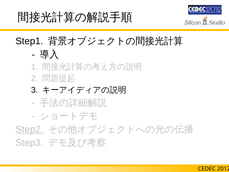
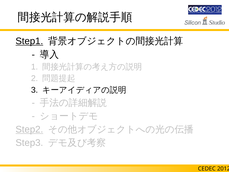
Step1 underline: none -> present (29, 41)
